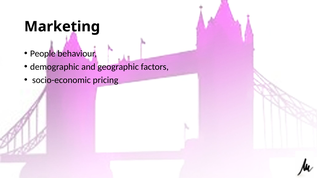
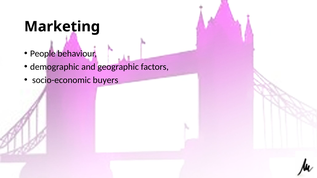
pricing: pricing -> buyers (106, 80)
